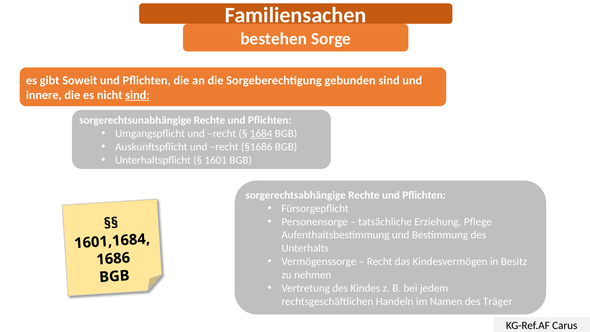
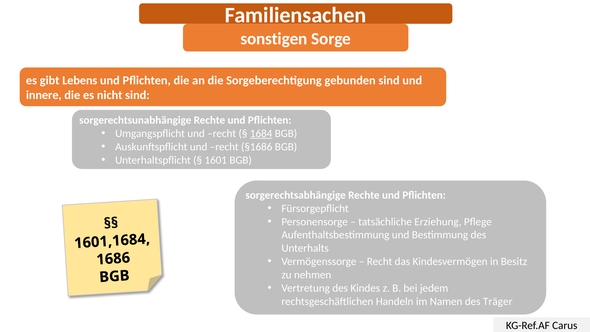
bestehen: bestehen -> sonstigen (274, 39)
Soweit: Soweit -> Lebens (80, 80)
sind underline: present -> none (137, 95)
